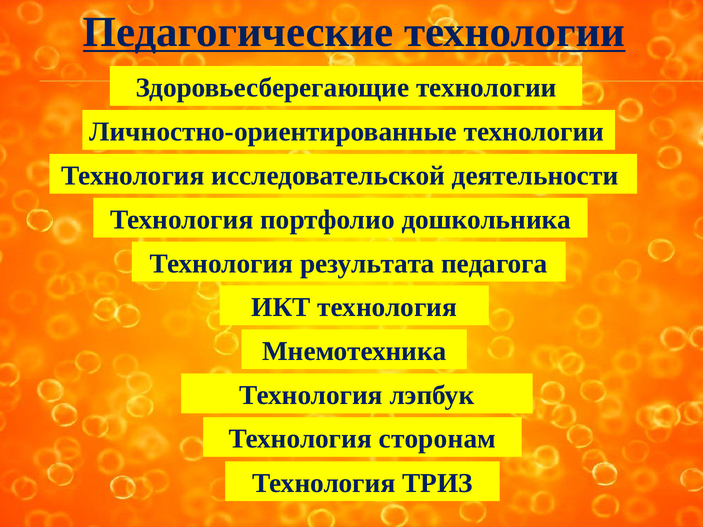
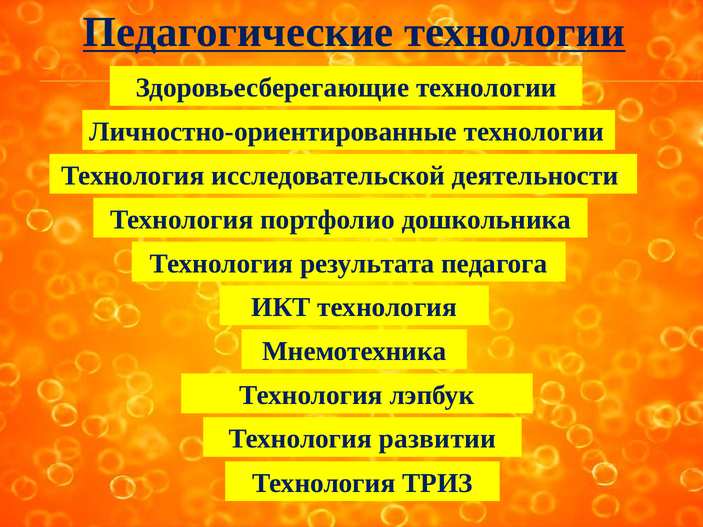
сторонам: сторонам -> развитии (437, 439)
